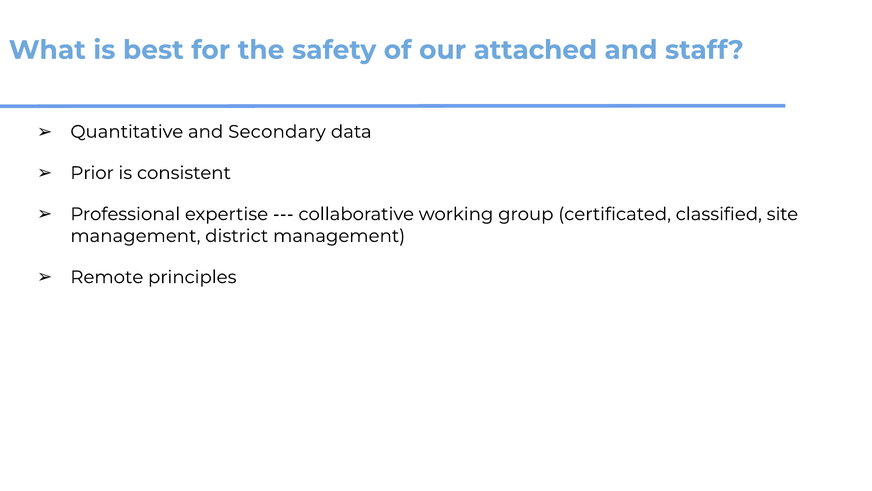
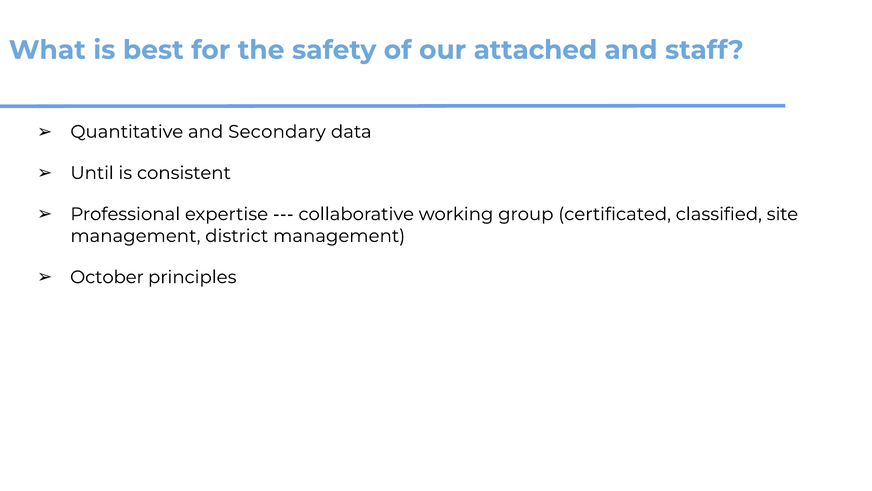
Prior: Prior -> Until (92, 173)
Remote: Remote -> October (107, 277)
